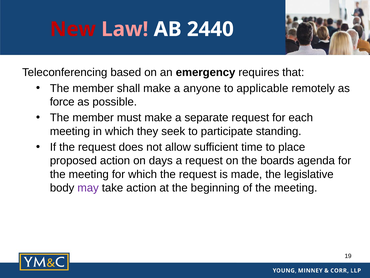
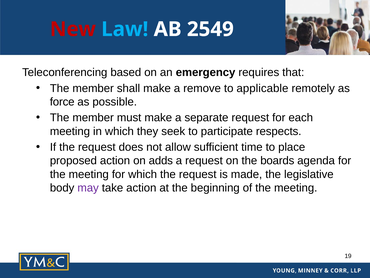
Law colour: pink -> light blue (125, 29)
2440: 2440 -> 2549 (210, 29)
anyone: anyone -> remove (202, 88)
standing: standing -> respects (279, 131)
days: days -> adds (161, 160)
